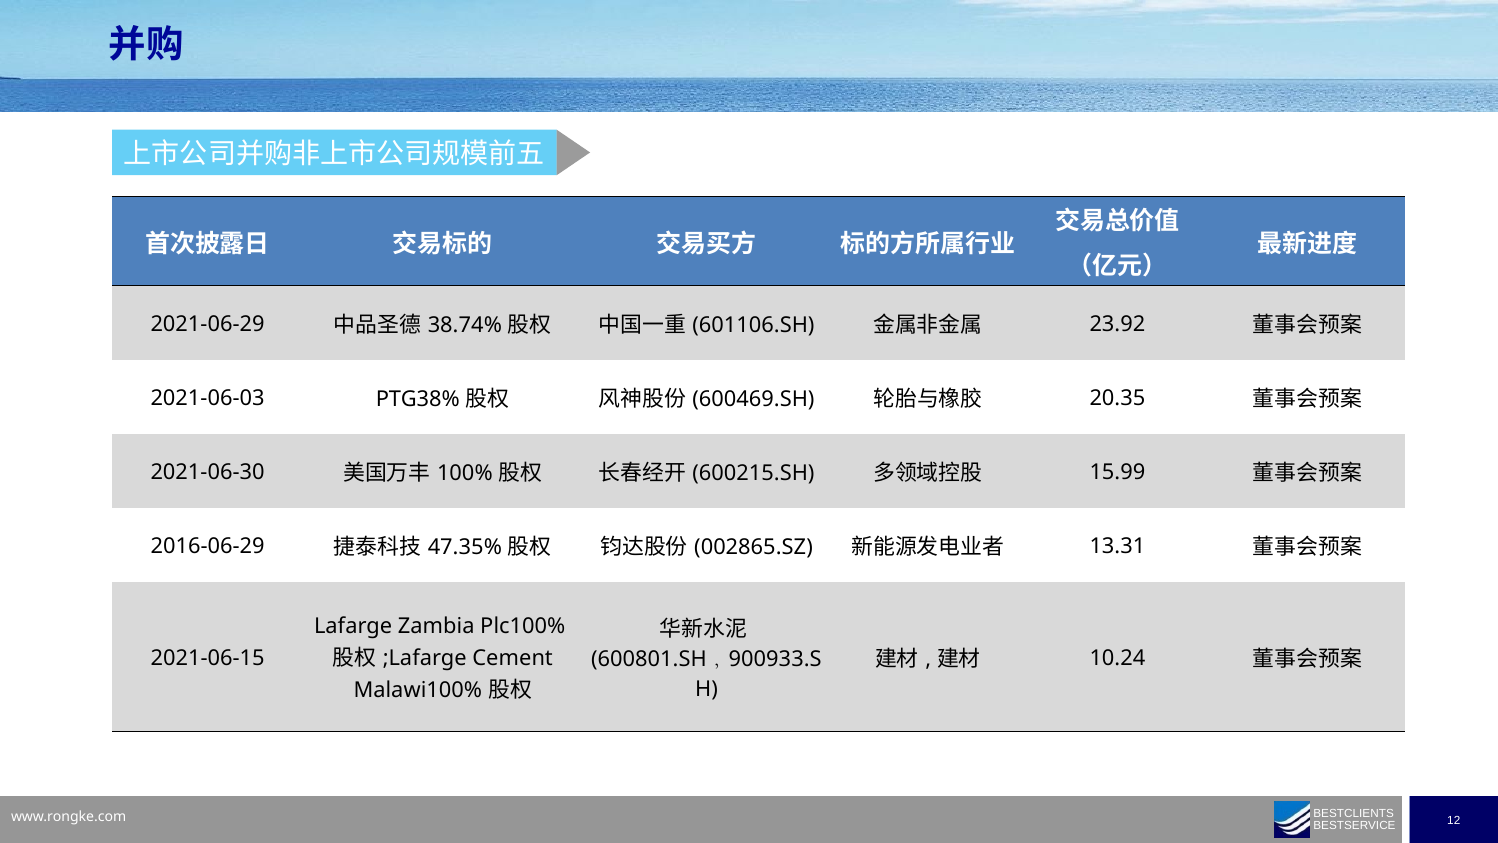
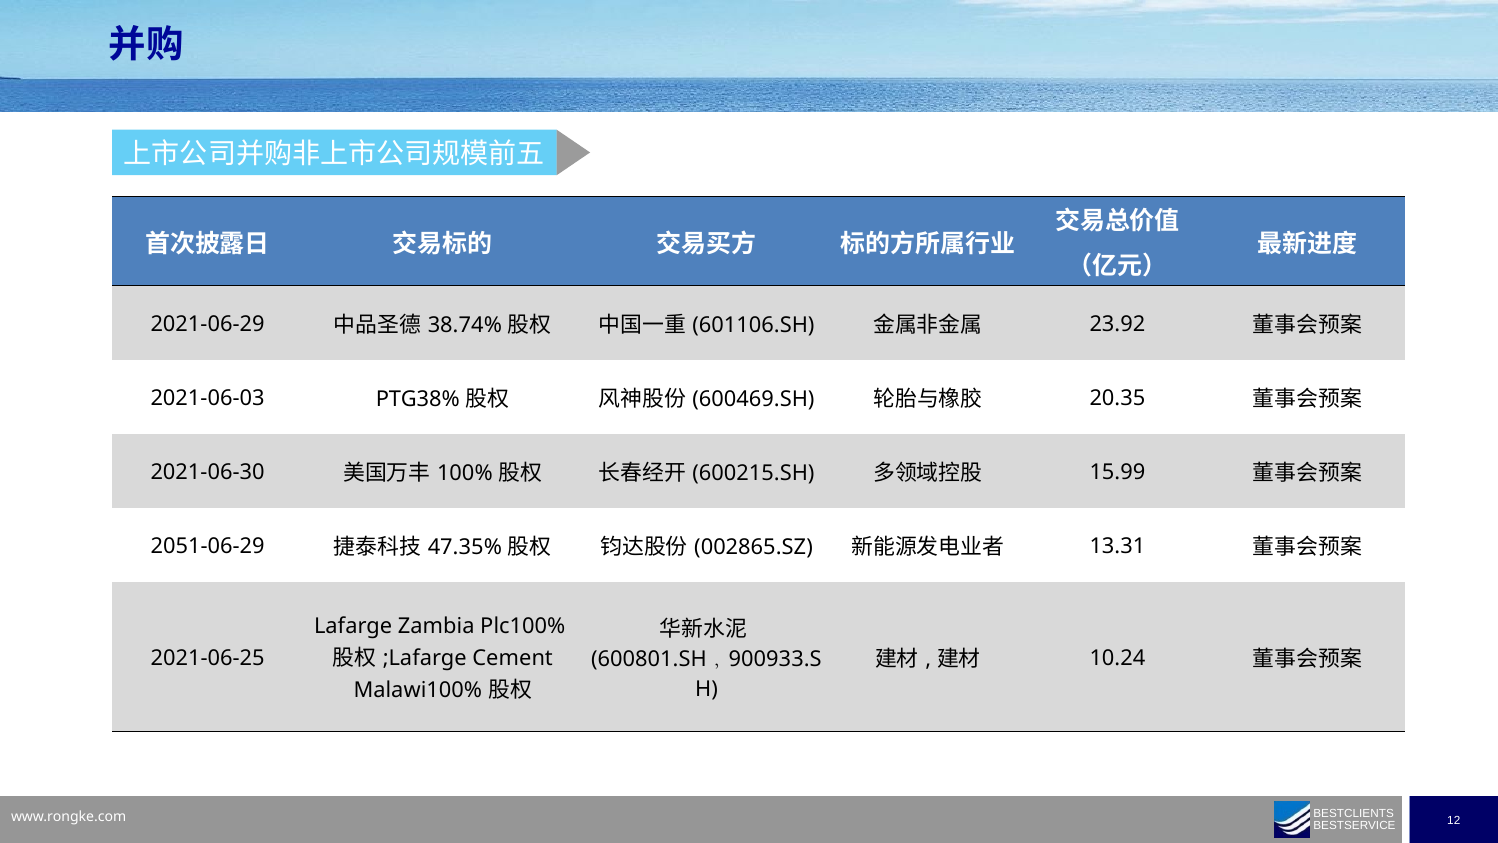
2016-06-29: 2016-06-29 -> 2051-06-29 (208, 546)
2021-06-15: 2021-06-15 -> 2021-06-25 (208, 658)
